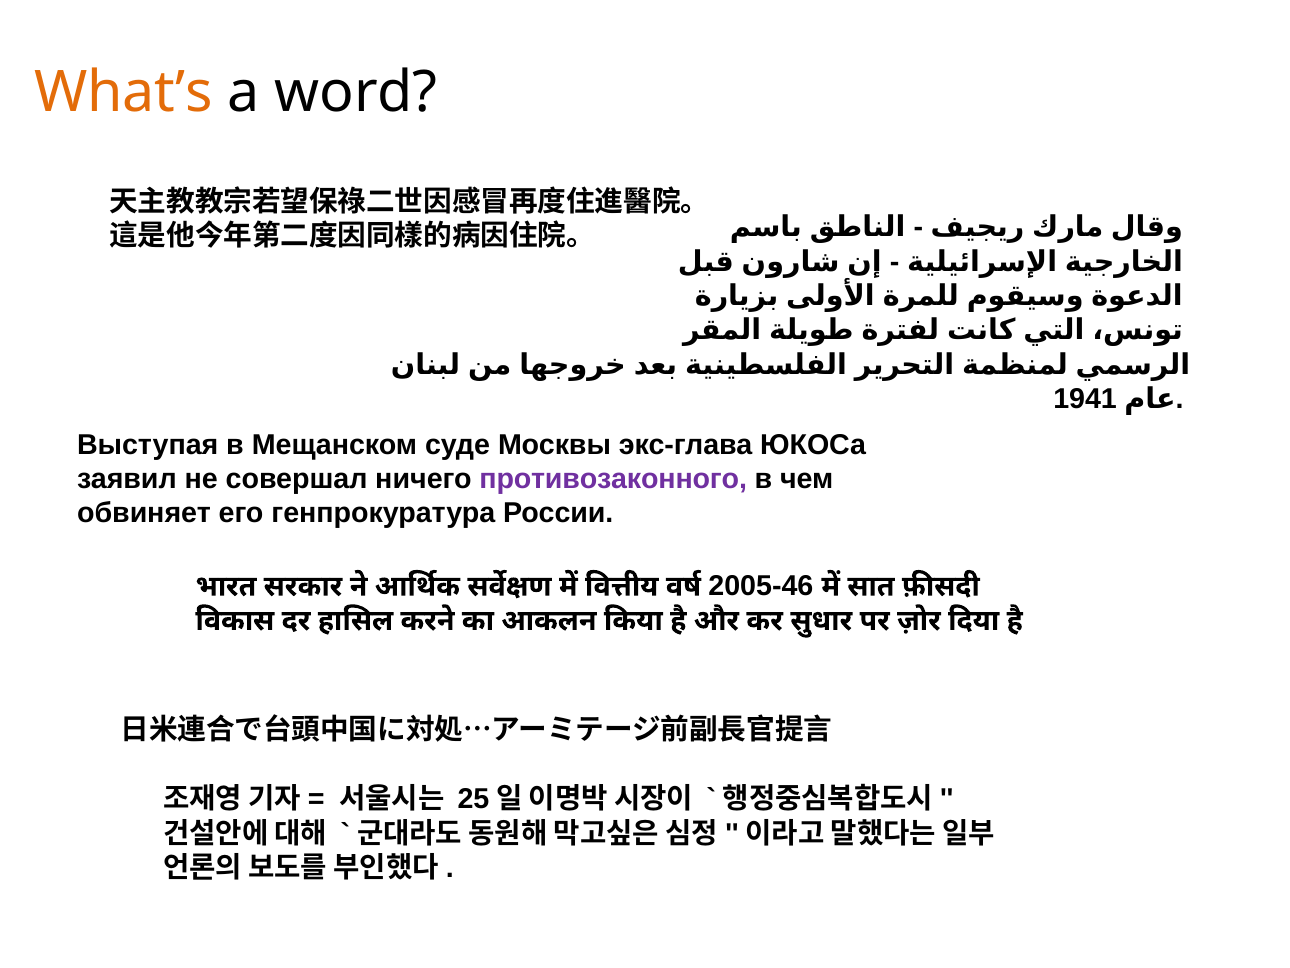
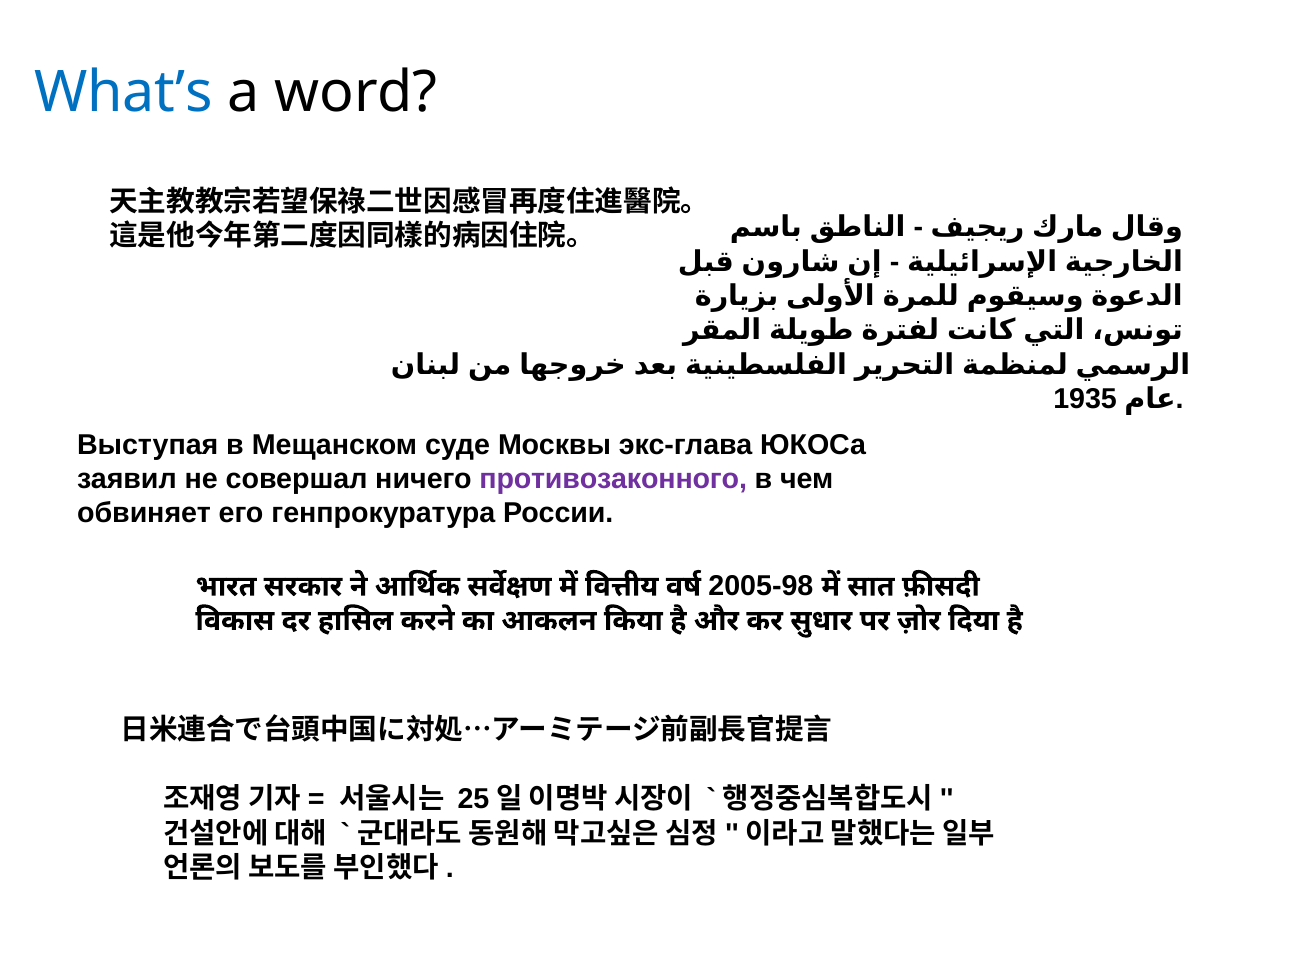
What’s colour: orange -> blue (124, 93)
1941: 1941 -> 1935 (1085, 399)
2005-46: 2005-46 -> 2005-98 (761, 586)
